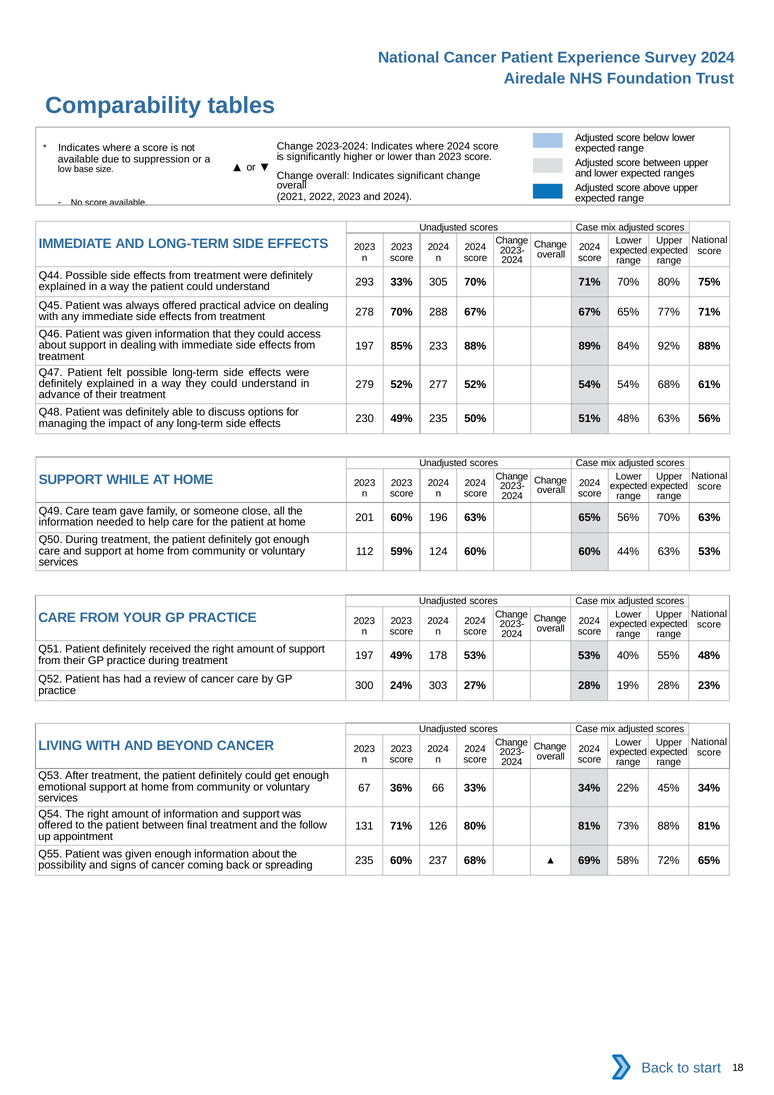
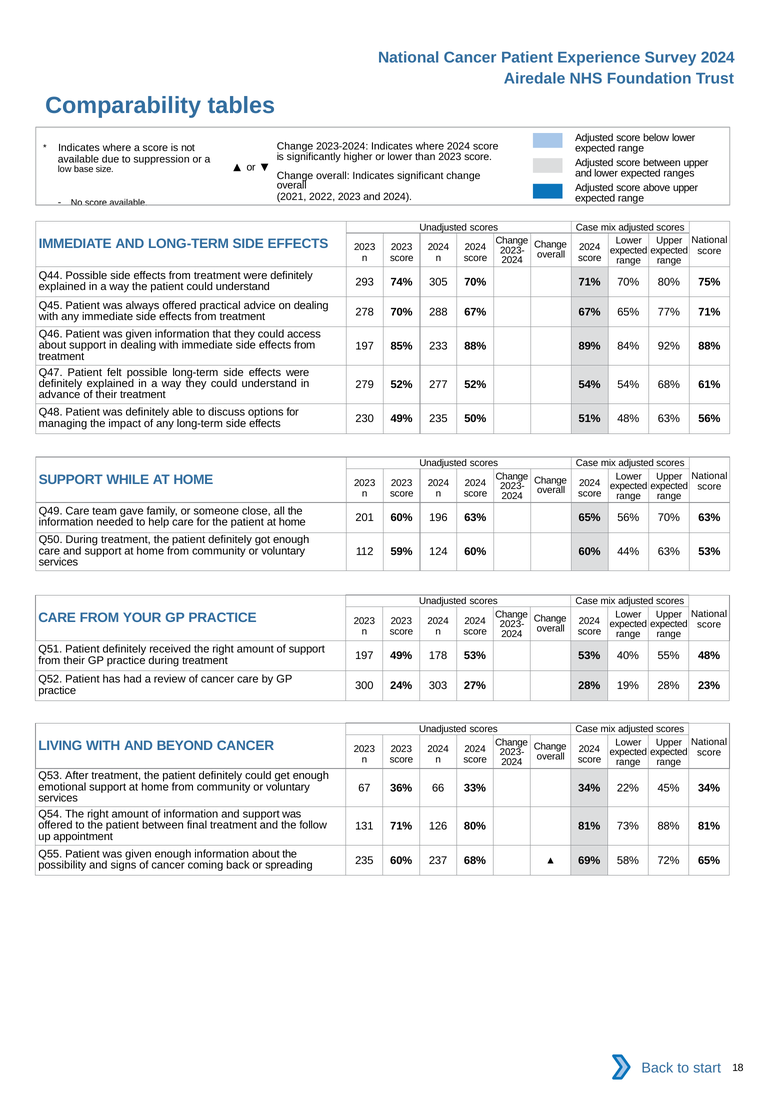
293 33%: 33% -> 74% (402, 282)
